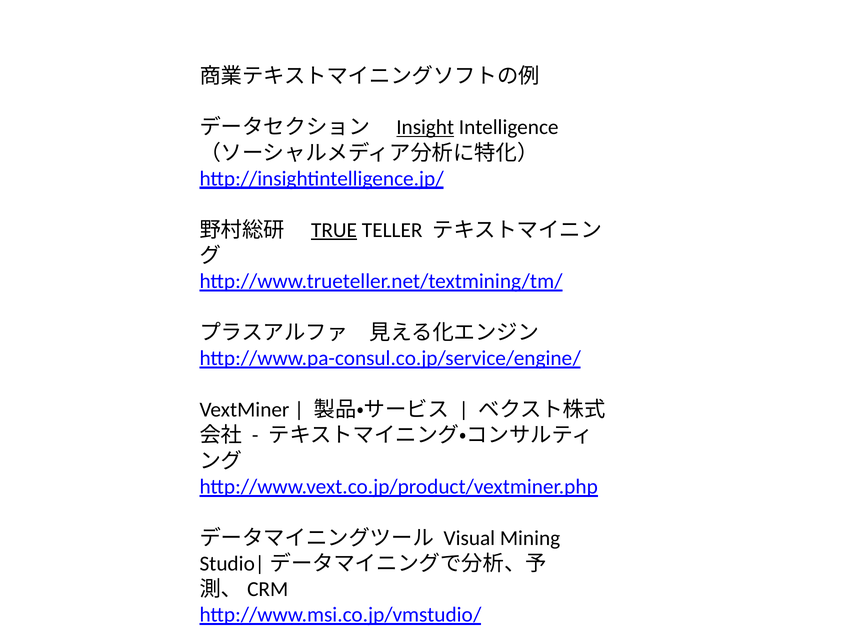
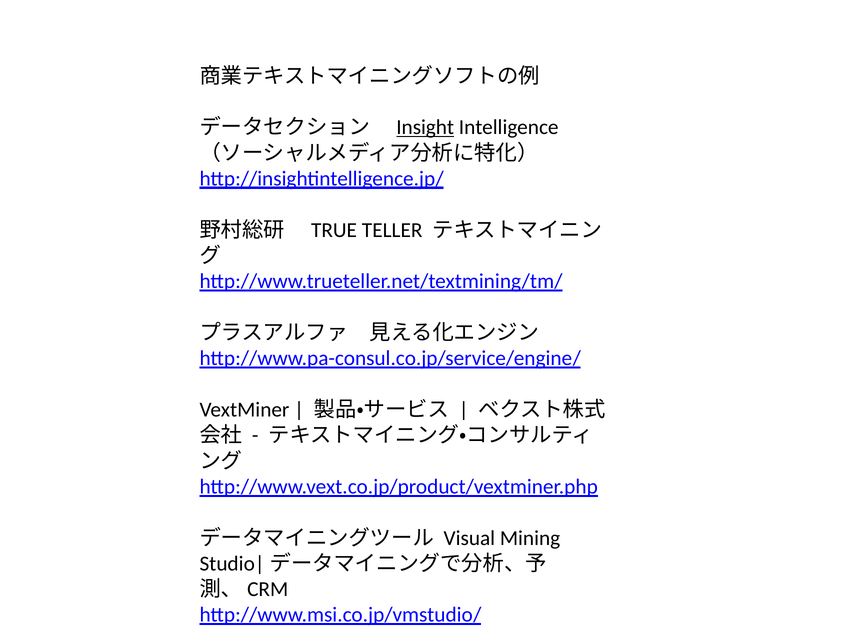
TRUE underline: present -> none (334, 230)
